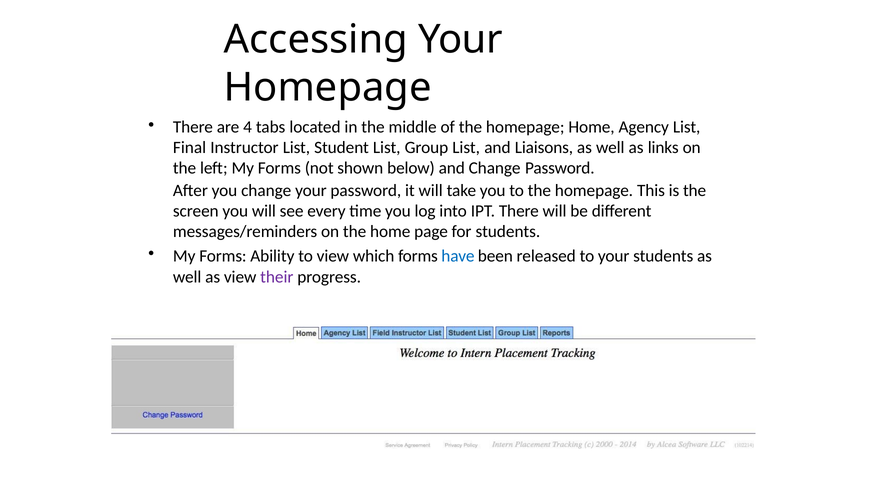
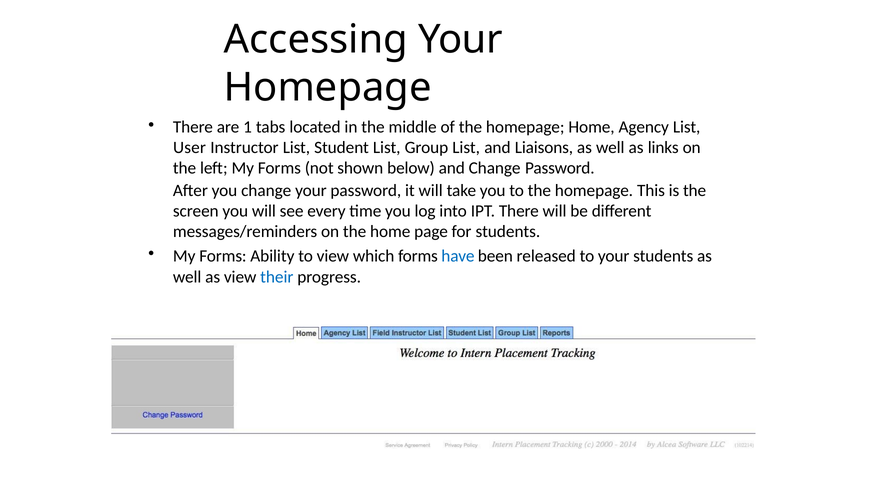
4: 4 -> 1 (248, 127)
Final: Final -> User (189, 148)
their colour: purple -> blue (277, 277)
